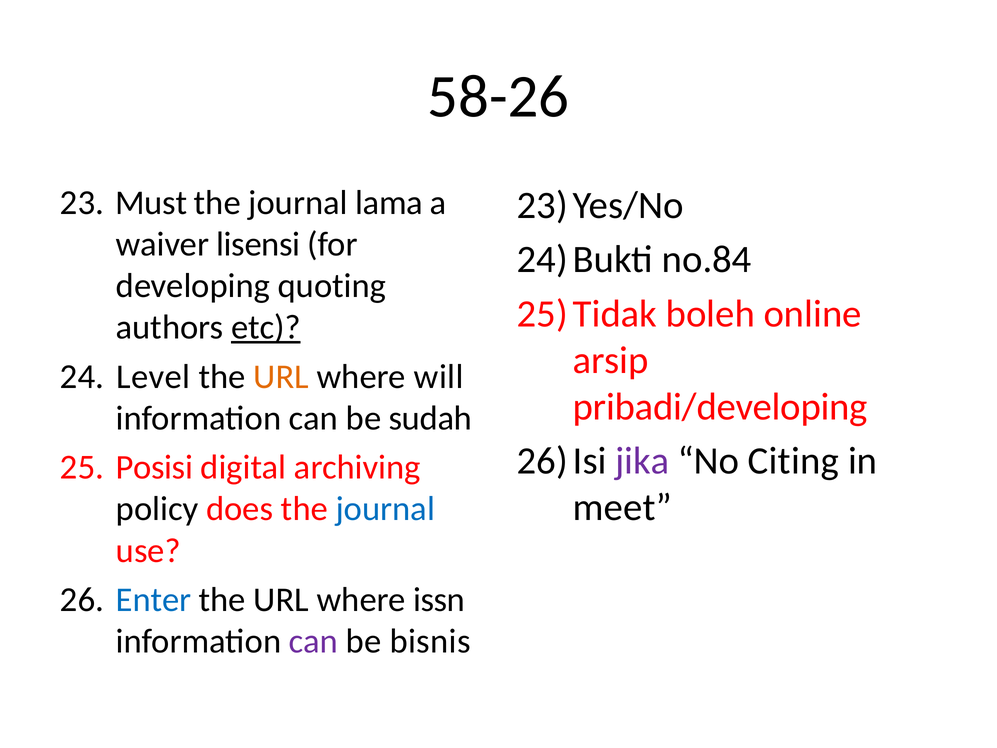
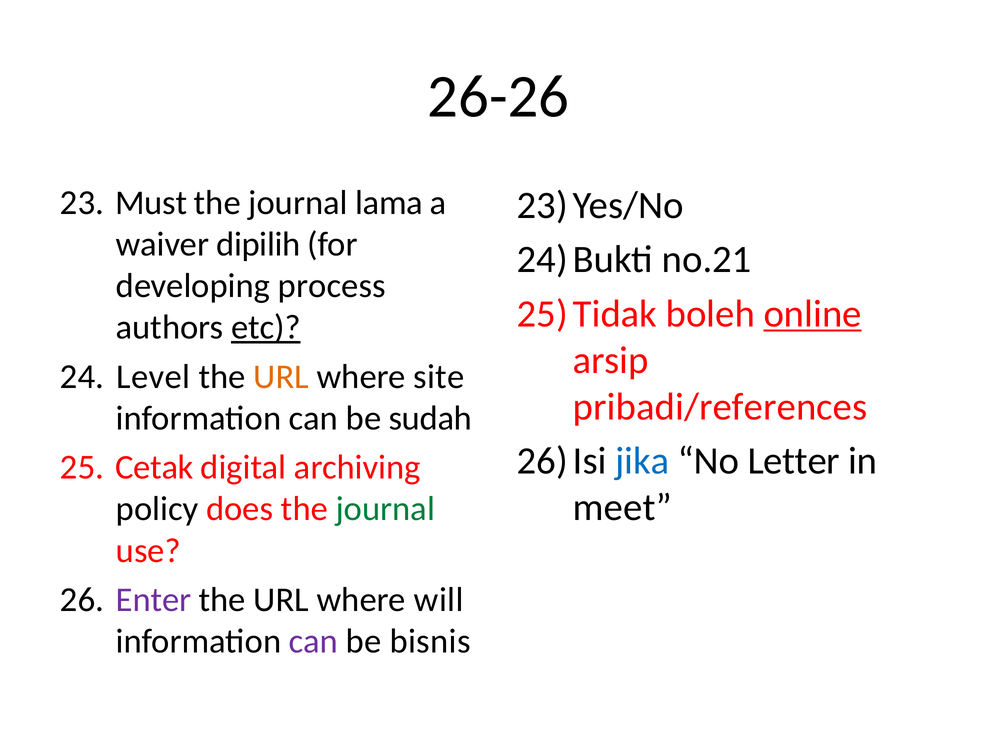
58-26: 58-26 -> 26-26 (498, 97)
lisensi: lisensi -> dipilih (258, 244)
no.84: no.84 -> no.21 (707, 260)
quoting: quoting -> process (332, 286)
online underline: none -> present (813, 314)
will: will -> site (439, 377)
pribadi/developing: pribadi/developing -> pribadi/references (720, 407)
jika colour: purple -> blue (642, 461)
Citing: Citing -> Letter (794, 461)
Posisi: Posisi -> Cetak (154, 467)
journal colour: blue -> green (385, 509)
Enter colour: blue -> purple (153, 600)
issn: issn -> will (439, 600)
